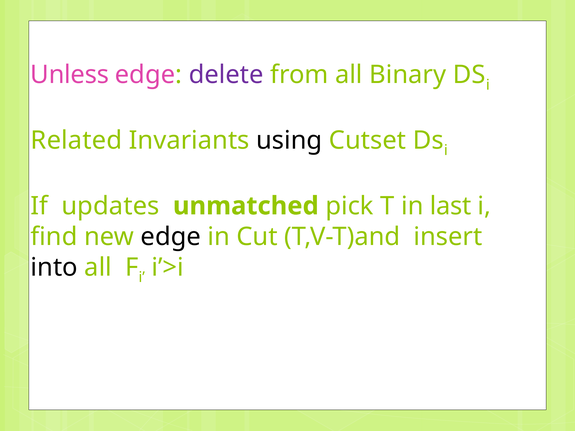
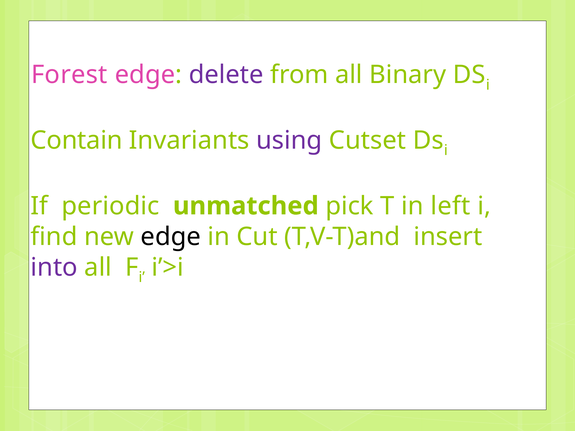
Unless: Unless -> Forest (69, 75)
Related: Related -> Contain (77, 140)
using colour: black -> purple (289, 140)
updates: updates -> periodic (110, 206)
last: last -> left (450, 206)
into colour: black -> purple (54, 267)
